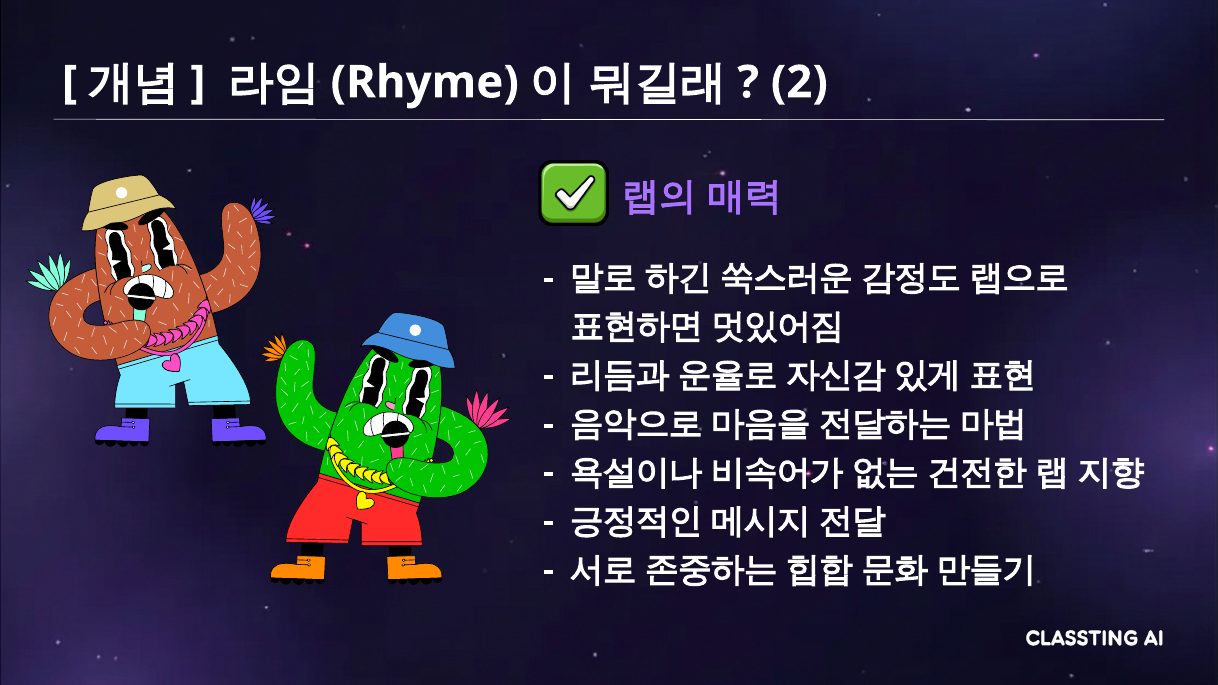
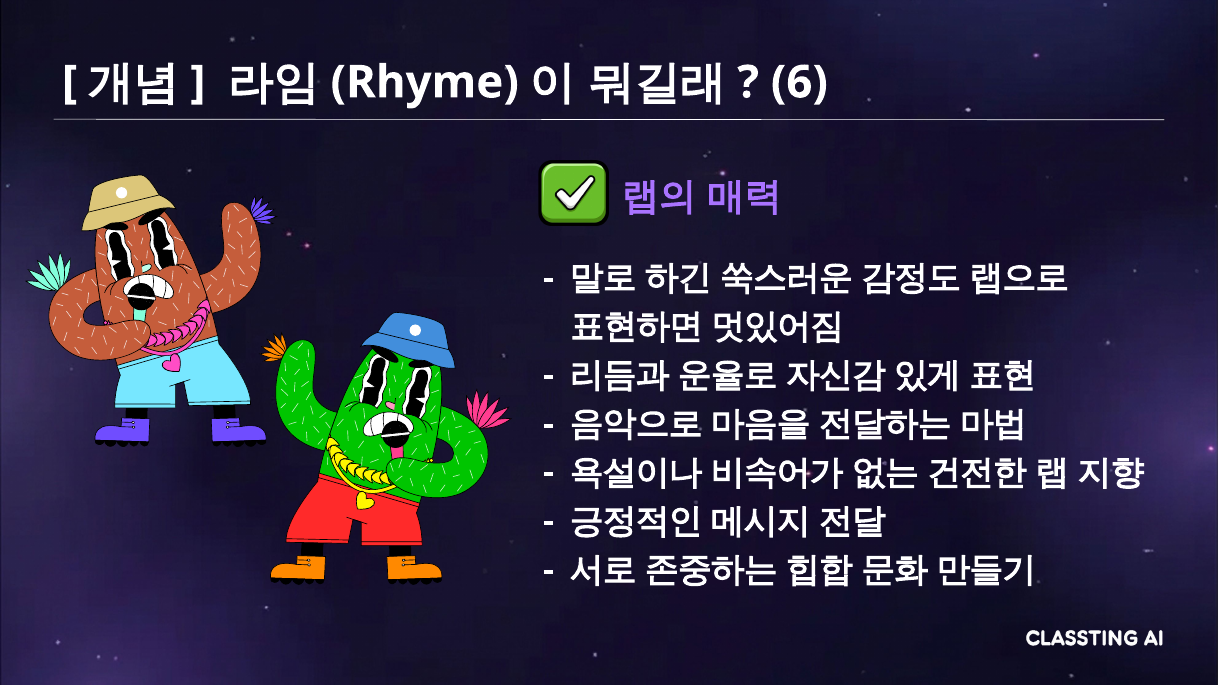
2: 2 -> 6 (799, 82)
